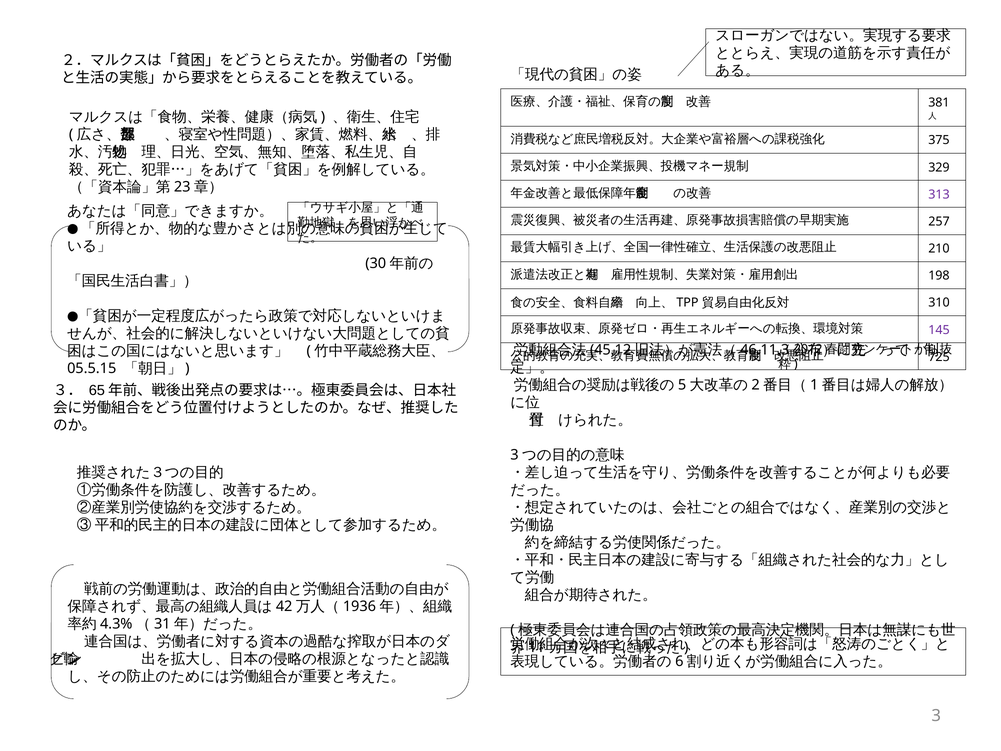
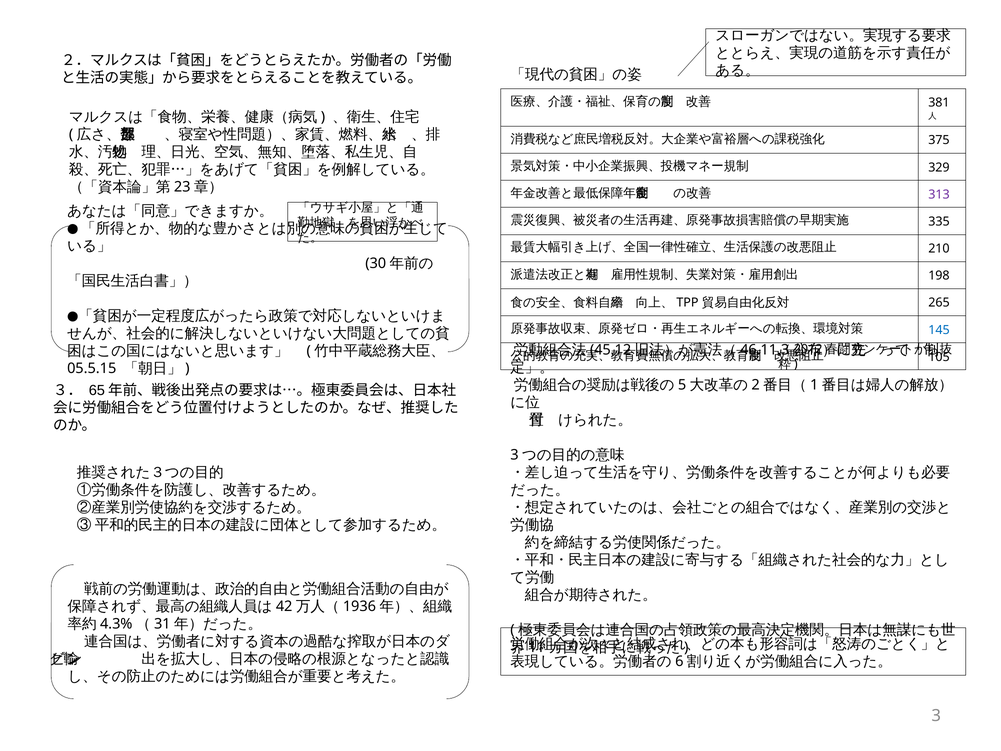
257: 257 -> 335 (939, 222)
310: 310 -> 265 (939, 303)
145 colour: purple -> blue (939, 330)
725: 725 -> 105 (939, 357)
